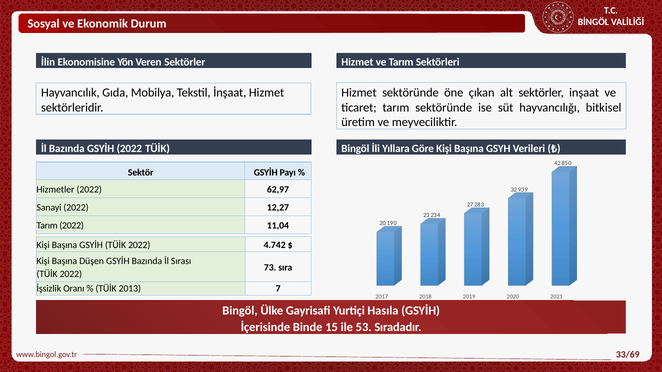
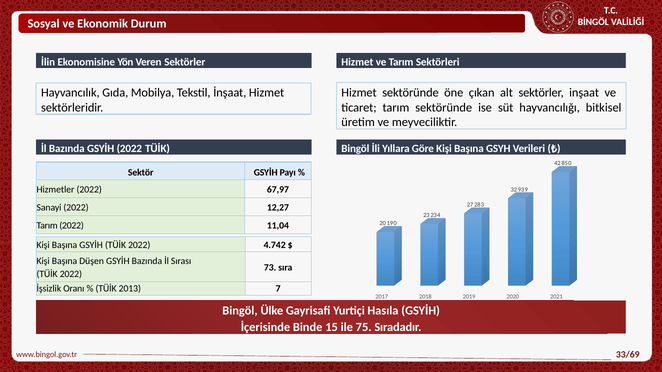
62,97: 62,97 -> 67,97 (278, 190)
53: 53 -> 75 (364, 327)
